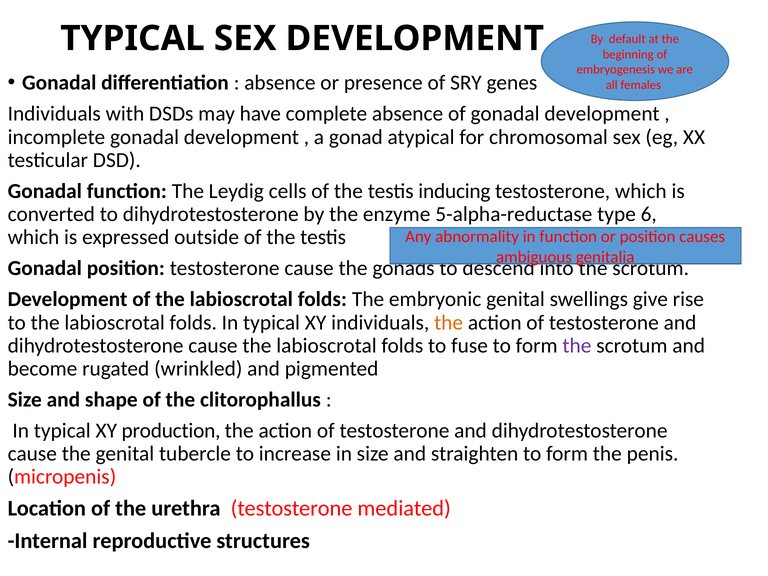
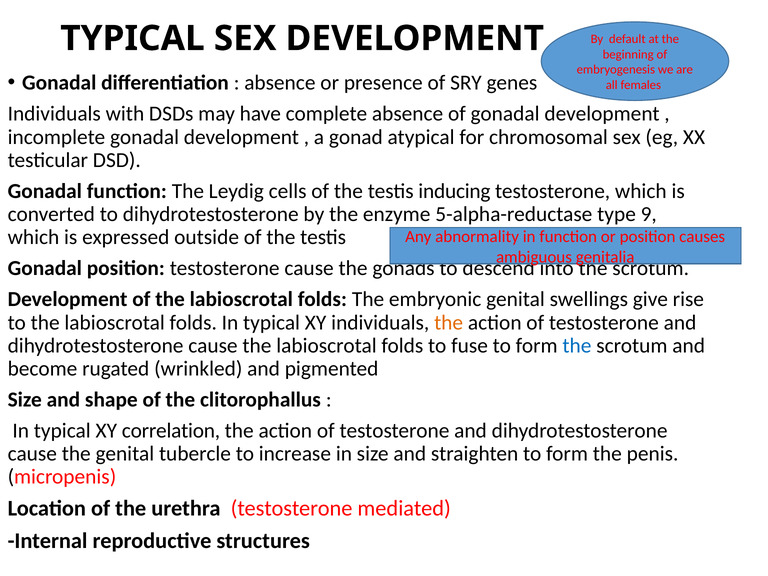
6: 6 -> 9 (649, 214)
the colour: purple -> blue (577, 346)
production: production -> correlation (171, 431)
